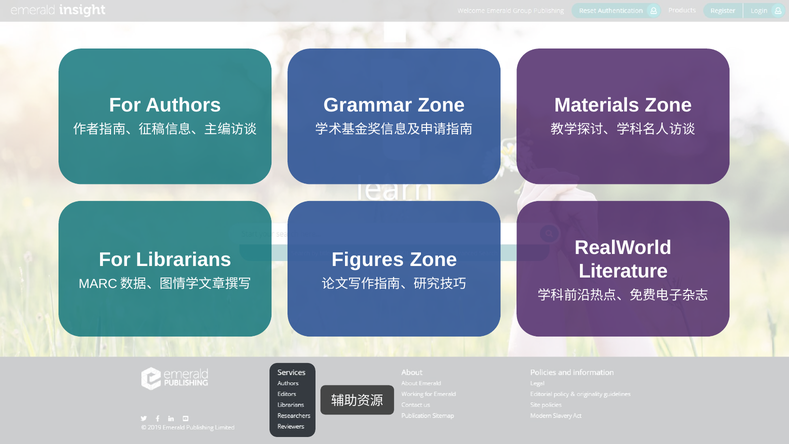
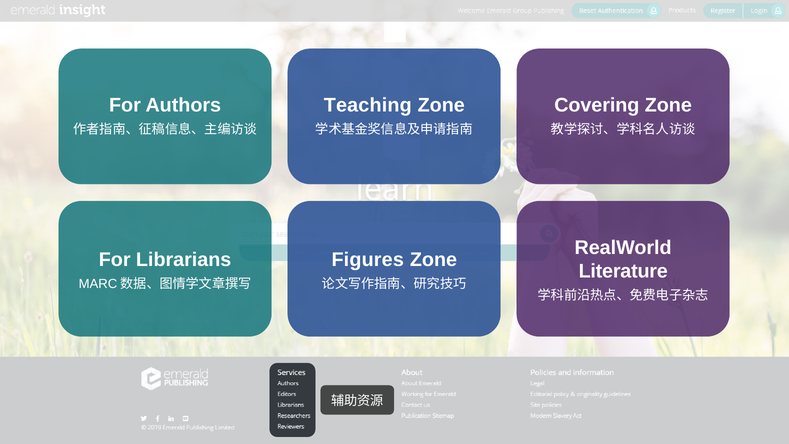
Grammar: Grammar -> Teaching (368, 105)
Materials: Materials -> Covering (597, 105)
